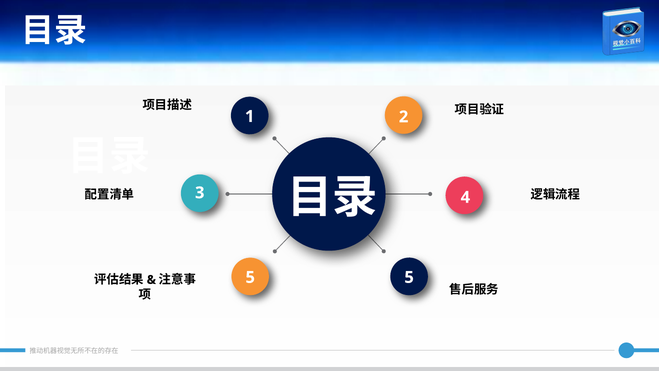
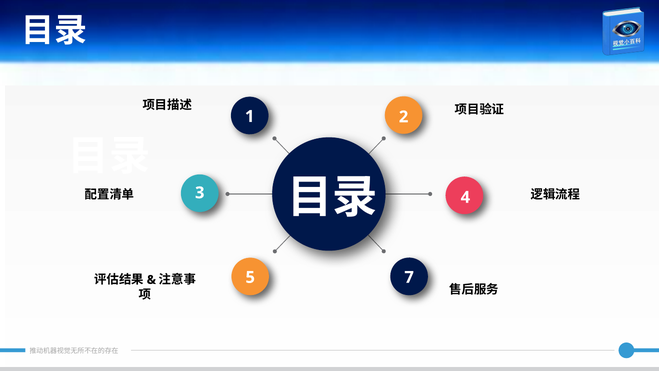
5 5: 5 -> 7 (409, 277)
